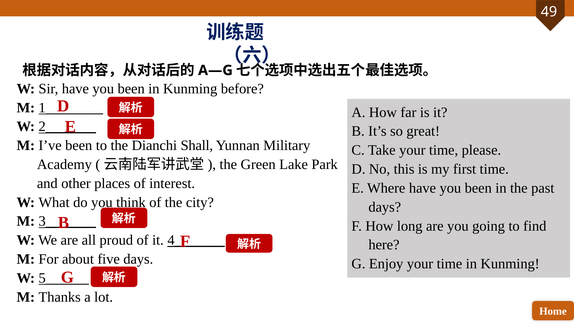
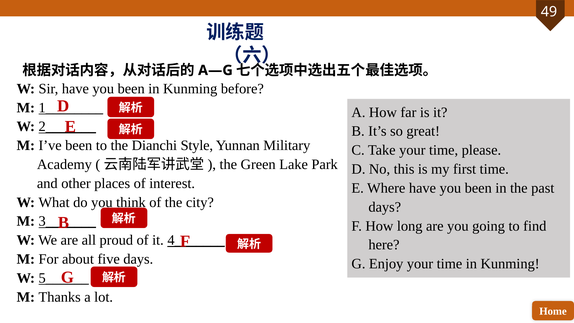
Shall: Shall -> Style (197, 145)
